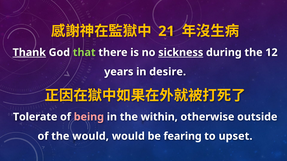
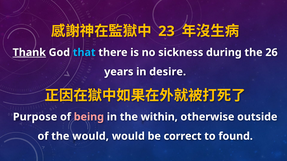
21: 21 -> 23 (166, 31)
that colour: light green -> light blue (84, 53)
sickness underline: present -> none (181, 53)
12: 12 -> 26 (271, 53)
Tolerate: Tolerate -> Purpose (35, 117)
fearing: fearing -> correct (183, 137)
upset: upset -> found (236, 137)
